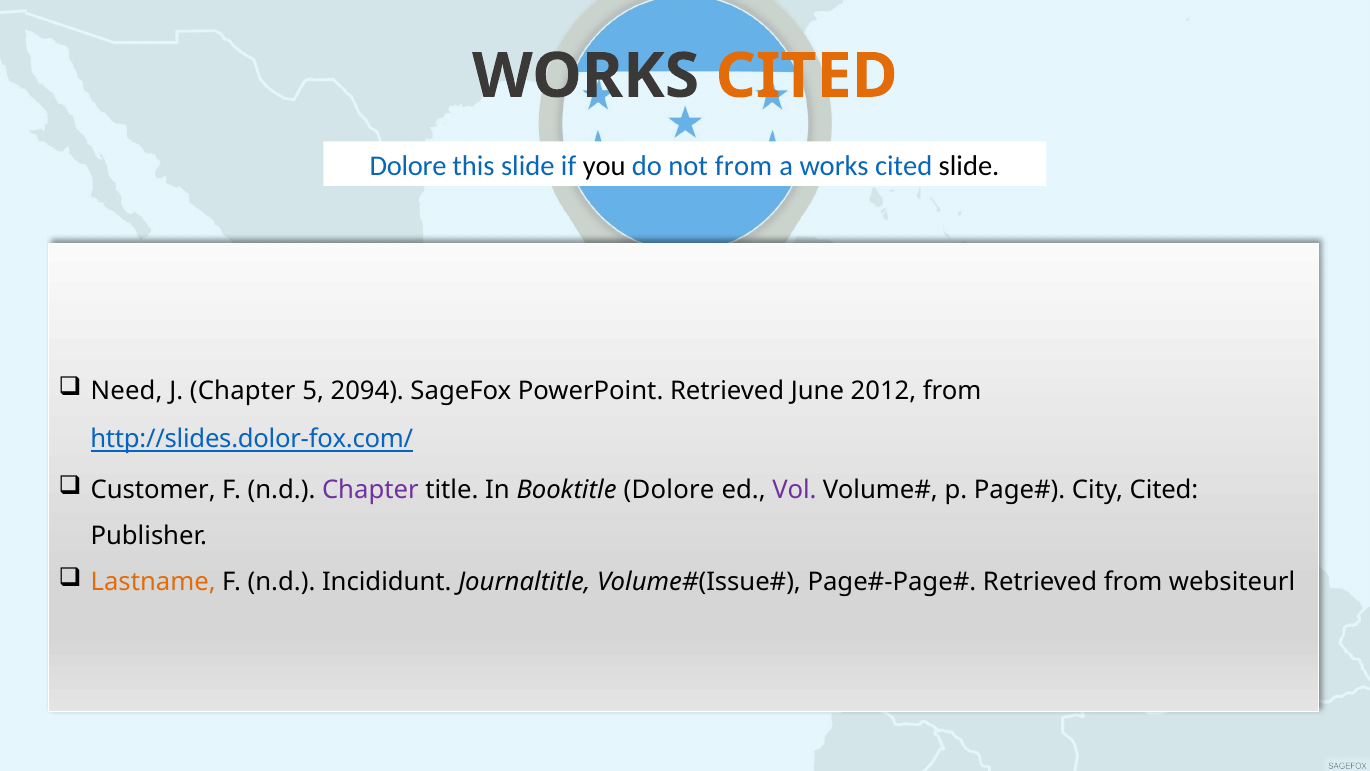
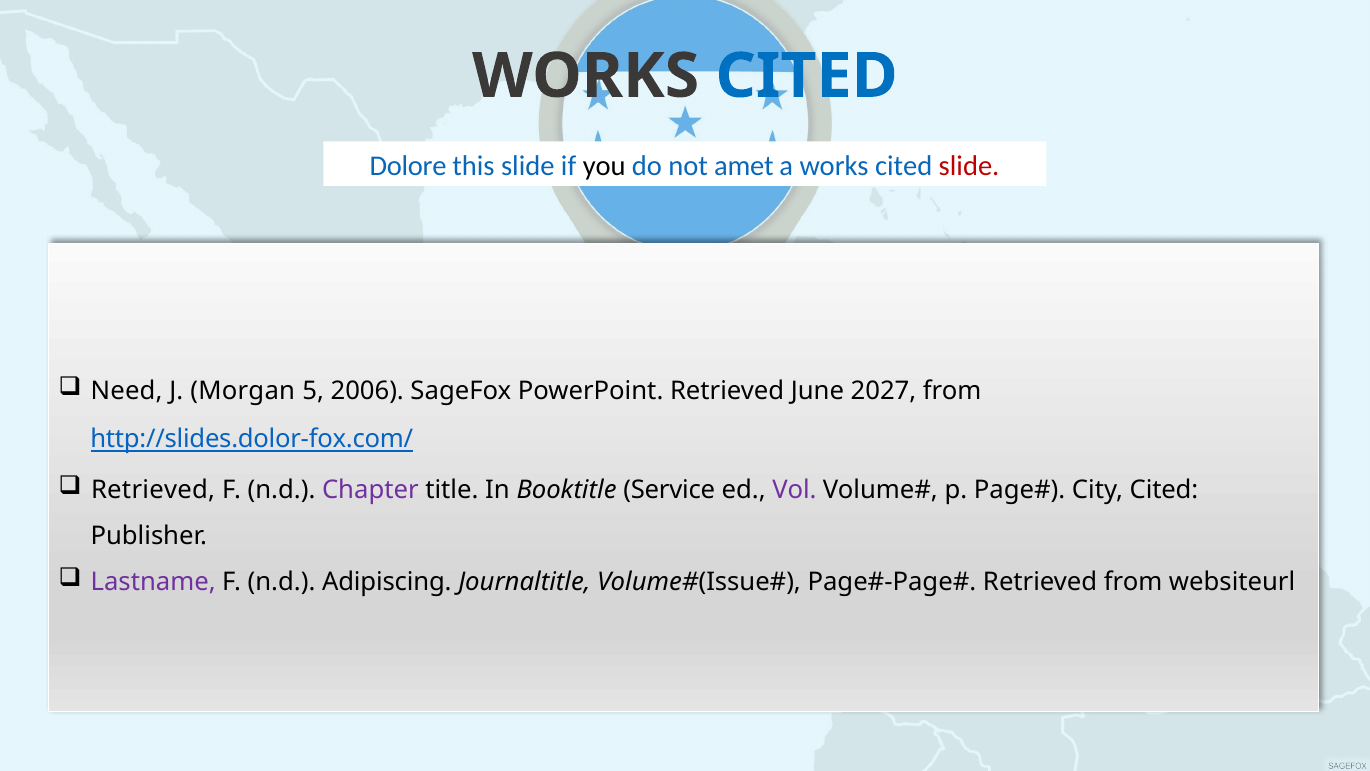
CITED colour: orange -> blue (807, 76)
not from: from -> amet (744, 166)
slide colour: black -> red (969, 166)
J Chapter: Chapter -> Morgan (243, 391)
2094: 2094 -> 2006 (367, 391)
2012: 2012 -> 2027 (883, 391)
Customer: Customer -> Retrieved (153, 490)
Booktitle Dolore: Dolore -> Service (669, 490)
Lastname colour: orange -> purple (153, 582)
Incididunt: Incididunt -> Adipiscing (387, 582)
